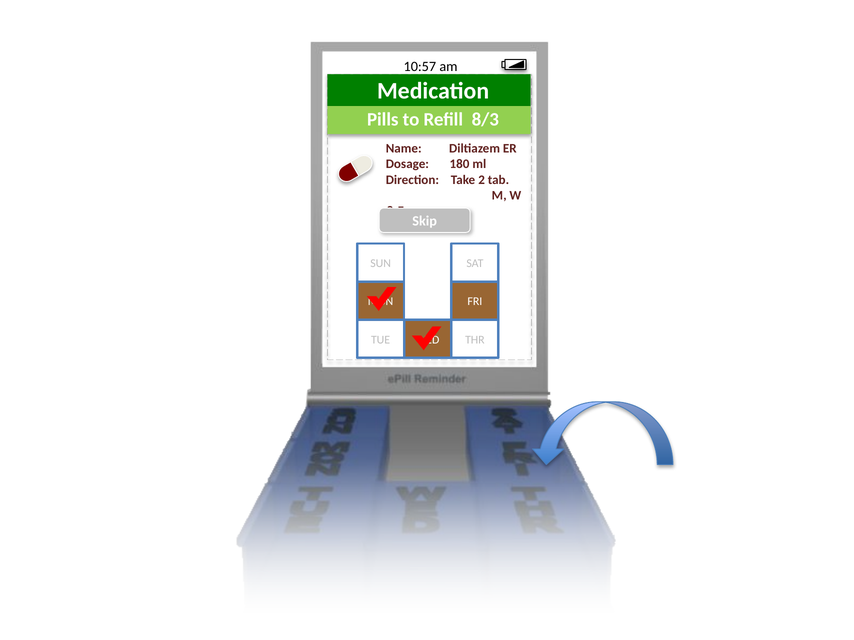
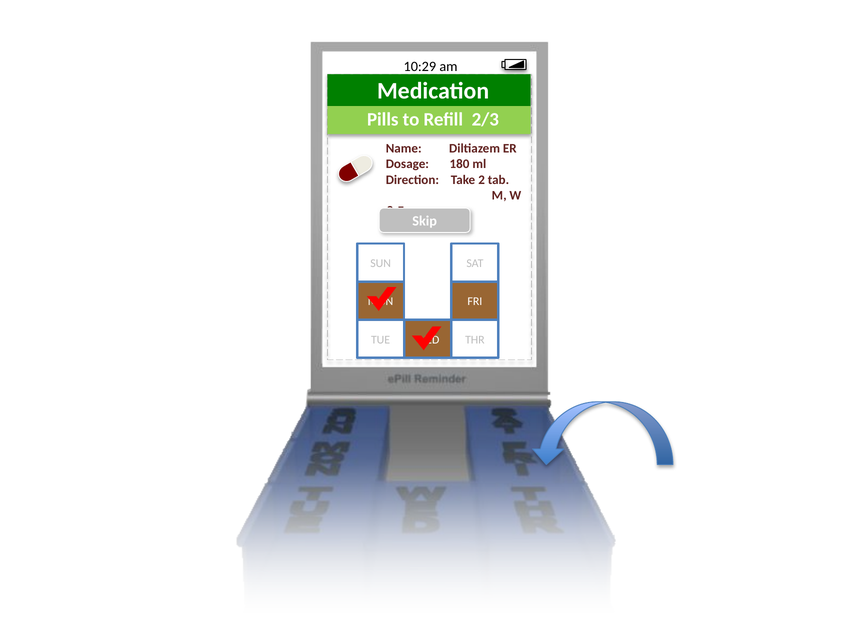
10:57: 10:57 -> 10:29 (420, 66)
8/3: 8/3 -> 2/3 (485, 120)
